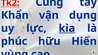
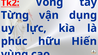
Cùng: Cùng -> Vong (49, 2)
Khẩn: Khẩn -> Từng (15, 15)
kìa underline: present -> none (67, 28)
